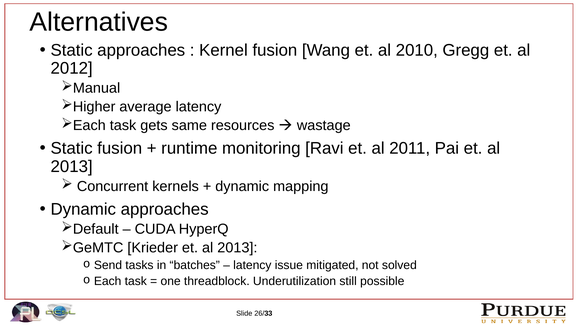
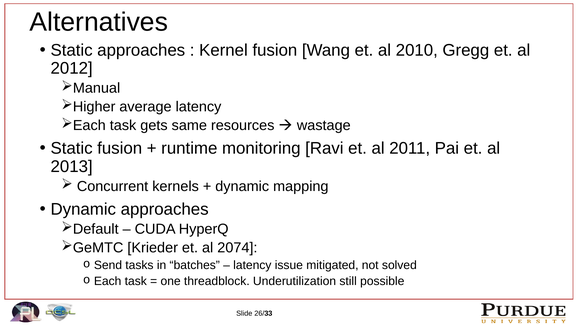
Krieder et al 2013: 2013 -> 2074 (237, 248)
